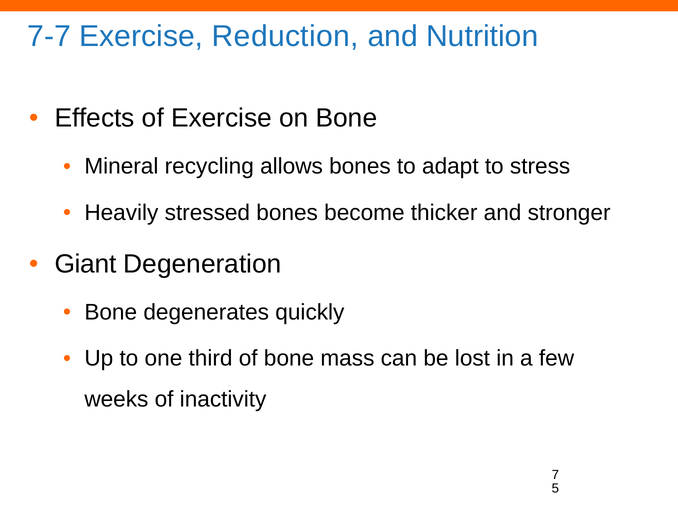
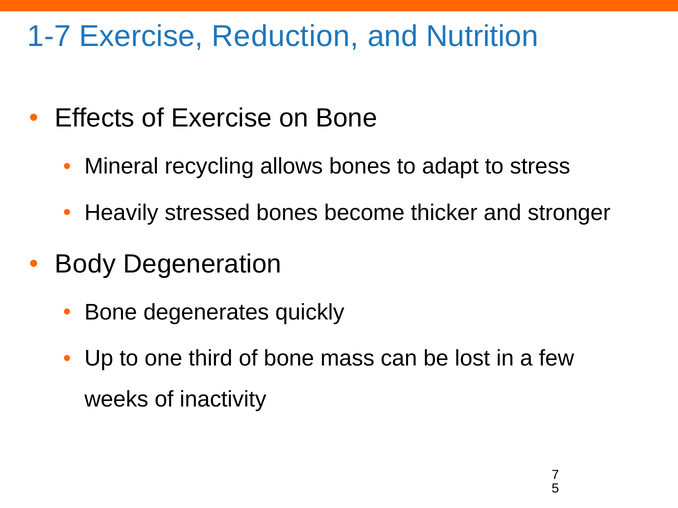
7-7: 7-7 -> 1-7 (49, 37)
Giant: Giant -> Body (85, 264)
